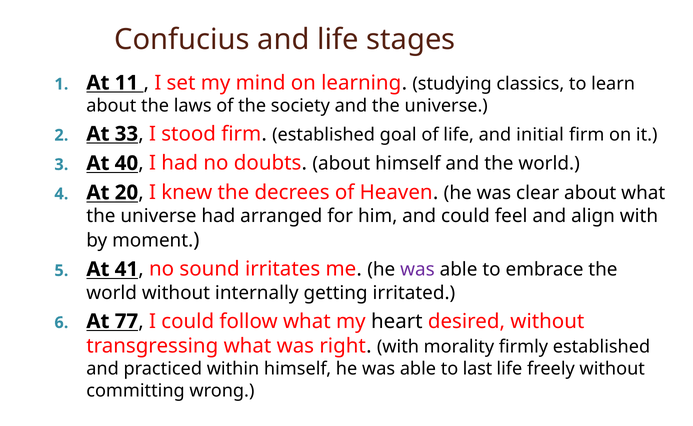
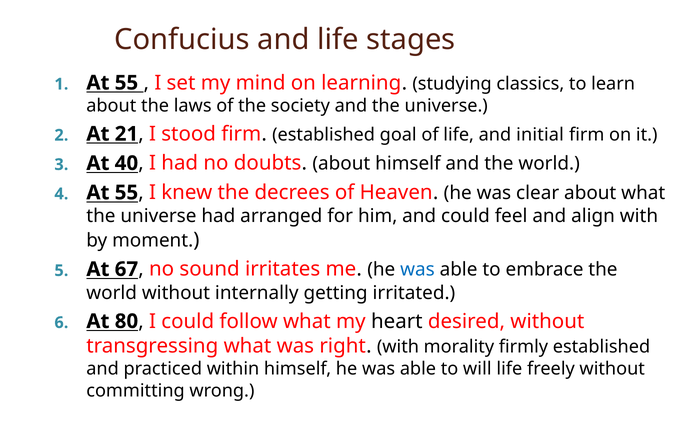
11: 11 -> 55 (126, 83)
33: 33 -> 21 (126, 134)
20: 20 -> 55 (126, 192)
41: 41 -> 67 (126, 269)
was colour: purple -> blue (417, 270)
77: 77 -> 80 (126, 321)
last: last -> will (477, 369)
